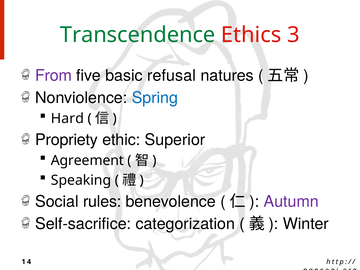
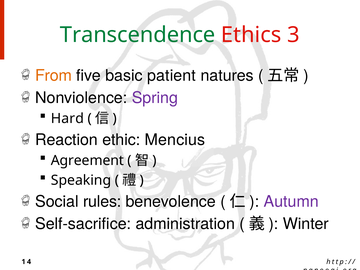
From colour: purple -> orange (54, 76)
refusal: refusal -> patient (172, 76)
Spring colour: blue -> purple (155, 98)
Propriety: Propriety -> Reaction (66, 140)
Superior: Superior -> Mencius (175, 140)
categorization: categorization -> administration (185, 224)
